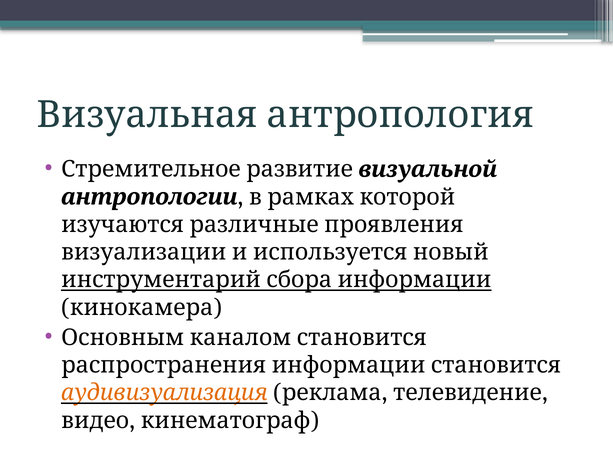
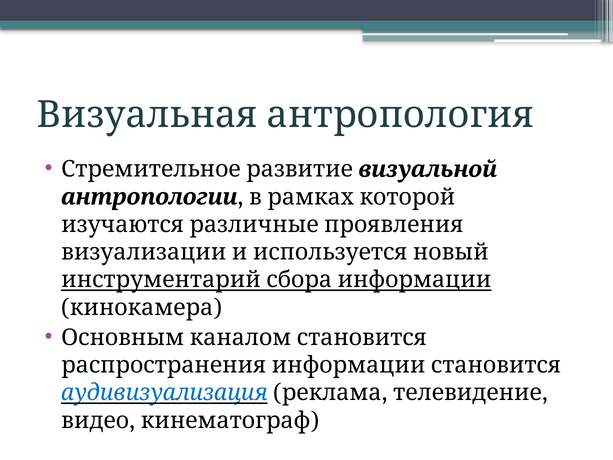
аудивизуализация colour: orange -> blue (164, 393)
